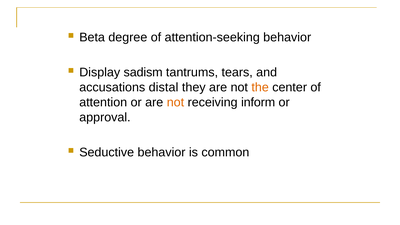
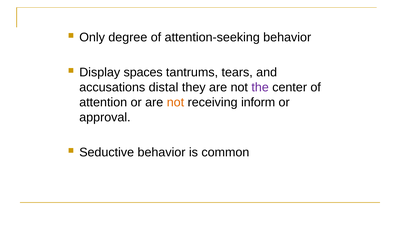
Beta: Beta -> Only (92, 37)
sadism: sadism -> spaces (143, 72)
the colour: orange -> purple (260, 87)
